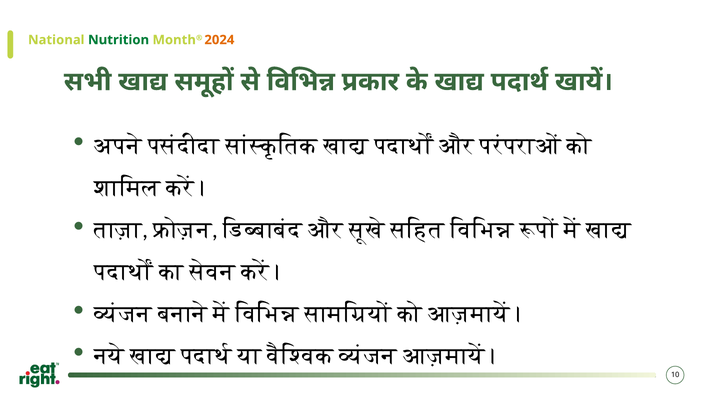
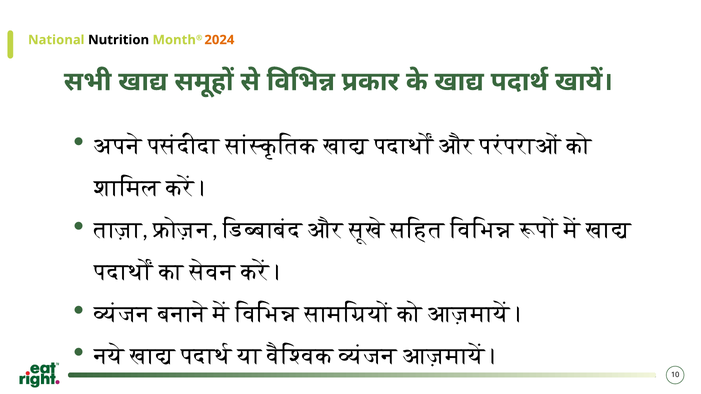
Nutrition colour: green -> black (119, 40)
